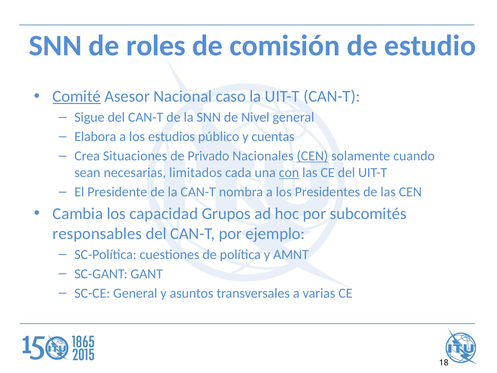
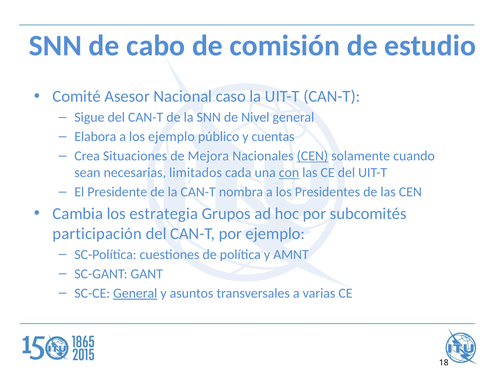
roles: roles -> cabo (156, 46)
Comité underline: present -> none (77, 96)
los estudios: estudios -> ejemplo (171, 137)
Privado: Privado -> Mejora (208, 156)
capacidad: capacidad -> estrategia (164, 214)
responsables: responsables -> participación (97, 233)
General underline: none -> present (135, 293)
